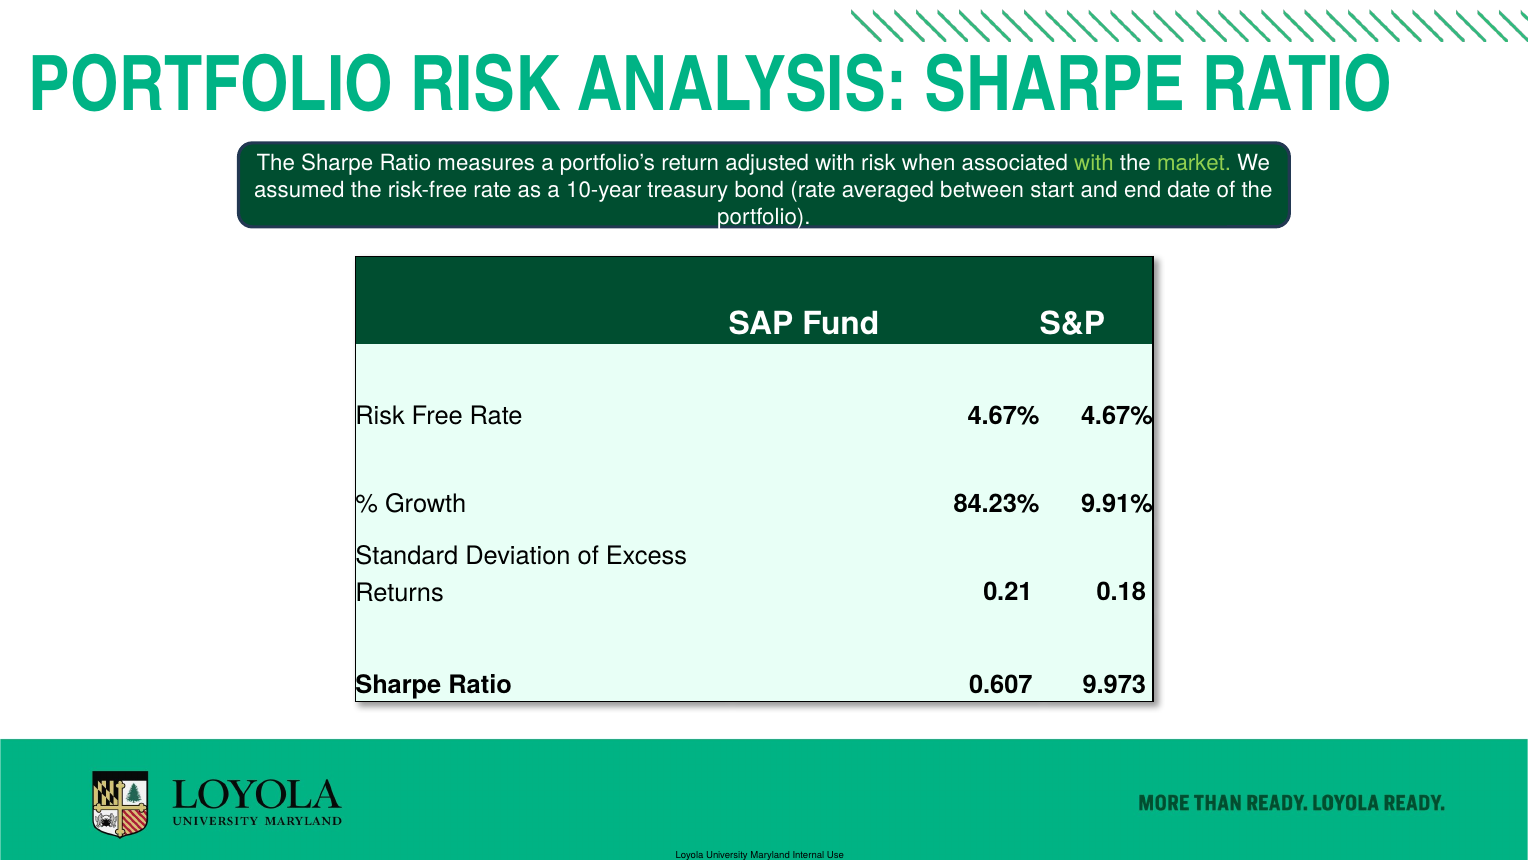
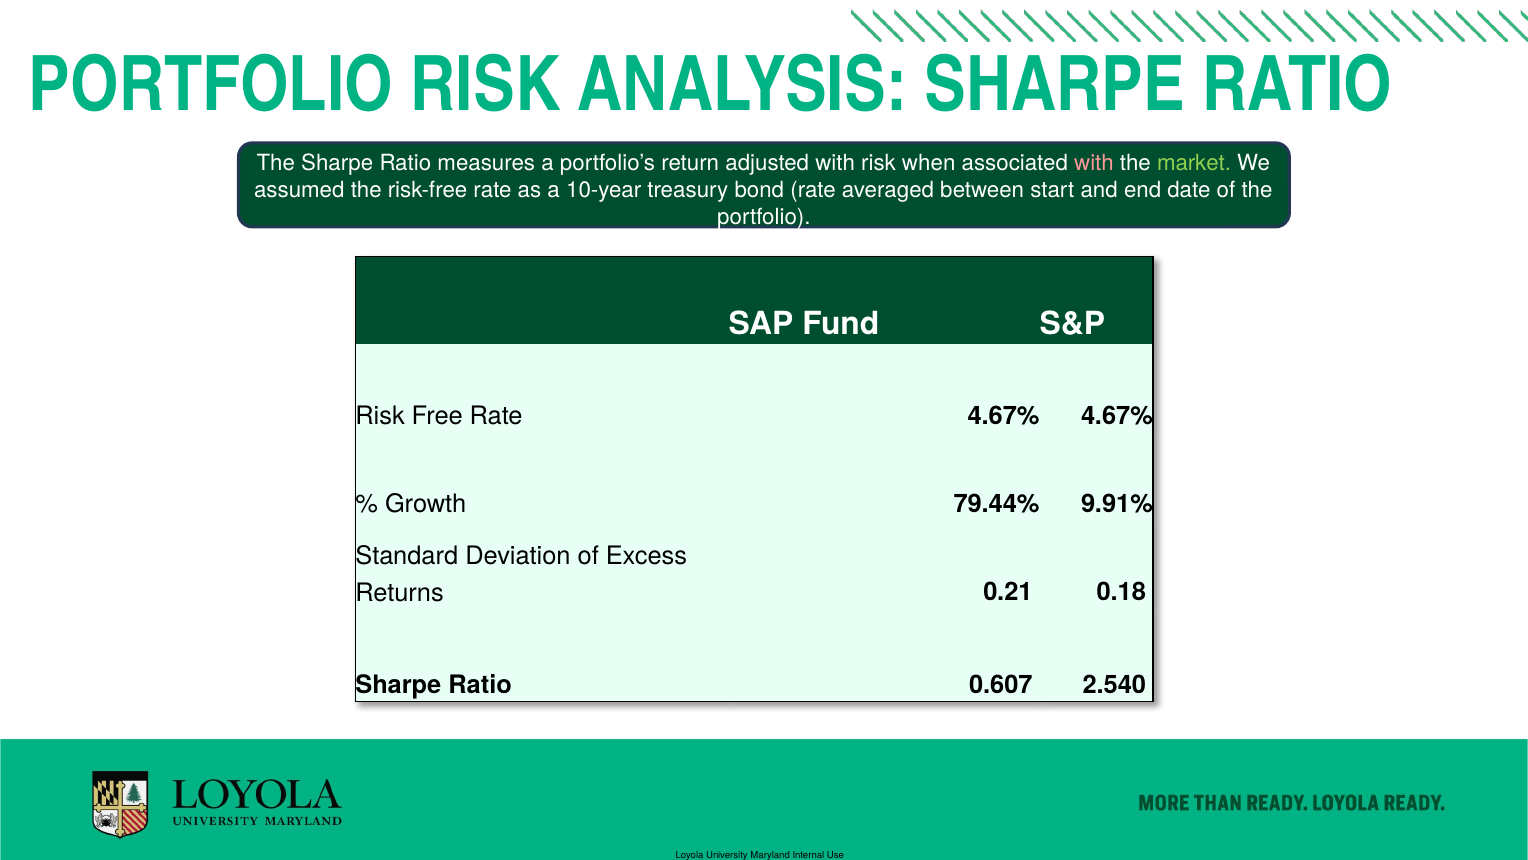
with colour: light green -> pink (1094, 163)
84.23%: 84.23% -> 79.44% (997, 504)
9.973: 9.973 -> 2.540 (1114, 685)
